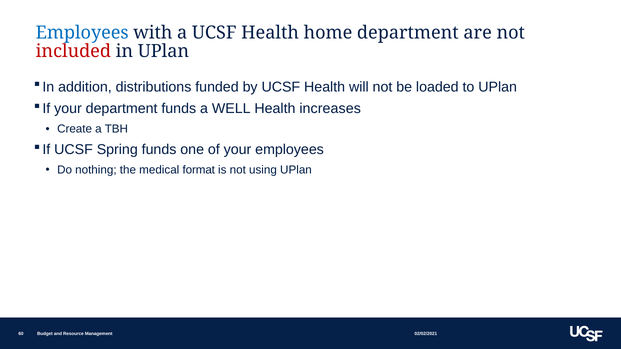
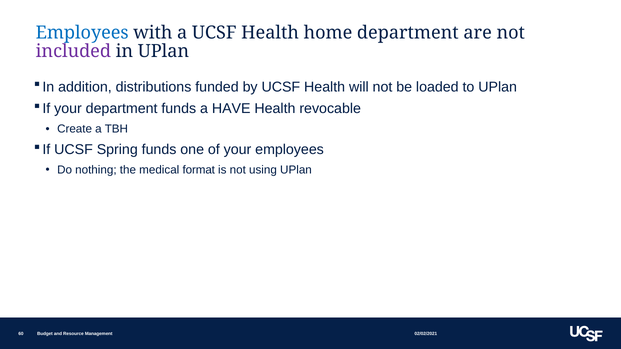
included colour: red -> purple (73, 51)
WELL: WELL -> HAVE (231, 109)
increases: increases -> revocable (330, 109)
